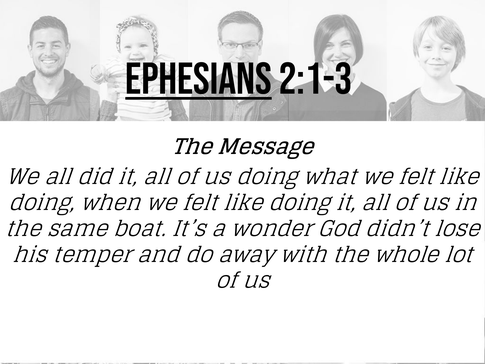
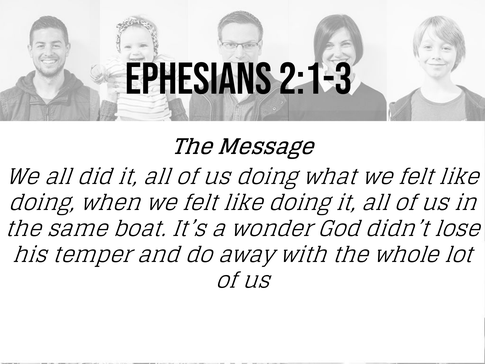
Ephesians underline: present -> none (198, 79)
